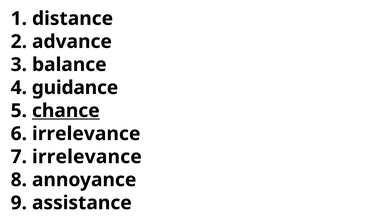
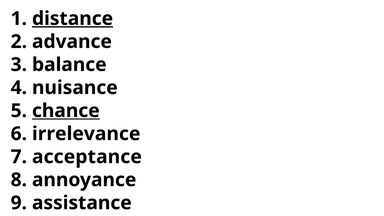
distance underline: none -> present (73, 19)
guidance: guidance -> nuisance (75, 88)
7 irrelevance: irrelevance -> acceptance (87, 157)
